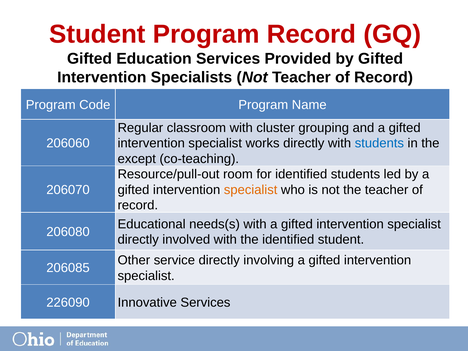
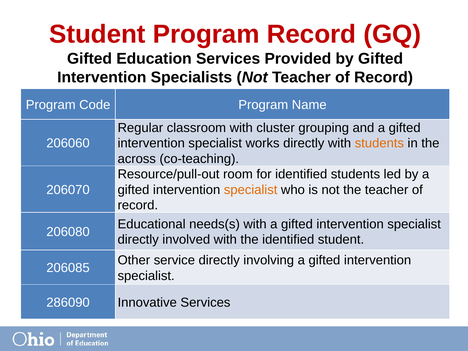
students colour: blue -> orange (379, 143)
except: except -> across (137, 159)
226090: 226090 -> 286090 (68, 303)
